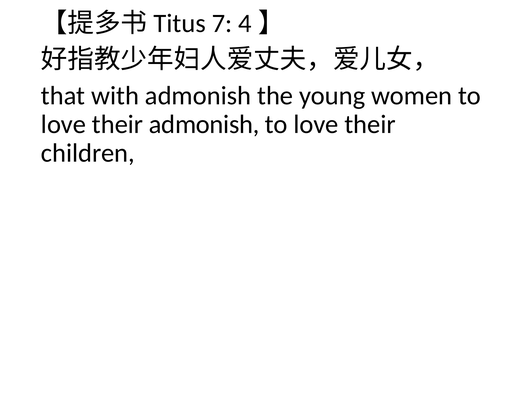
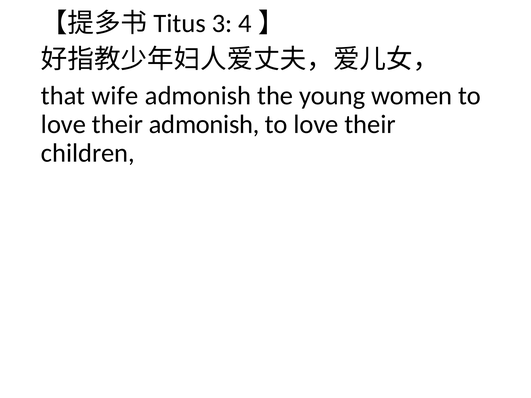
7: 7 -> 3 (222, 24)
with: with -> wife (115, 96)
